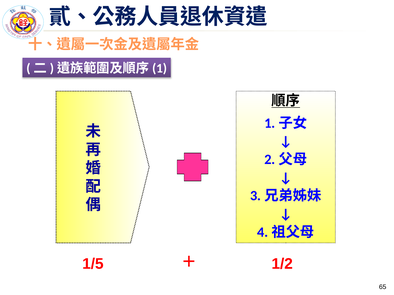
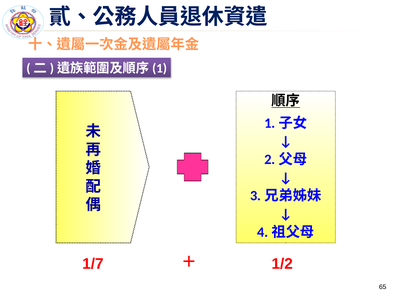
1/5: 1/5 -> 1/7 (93, 264)
